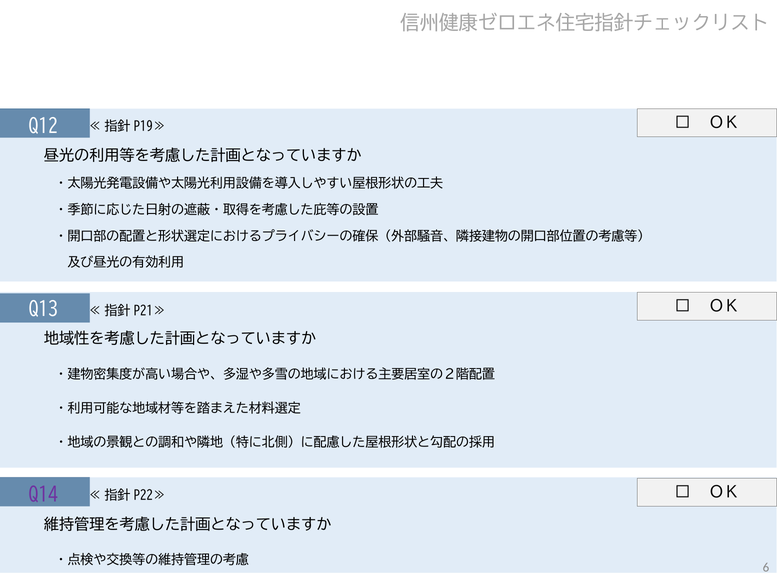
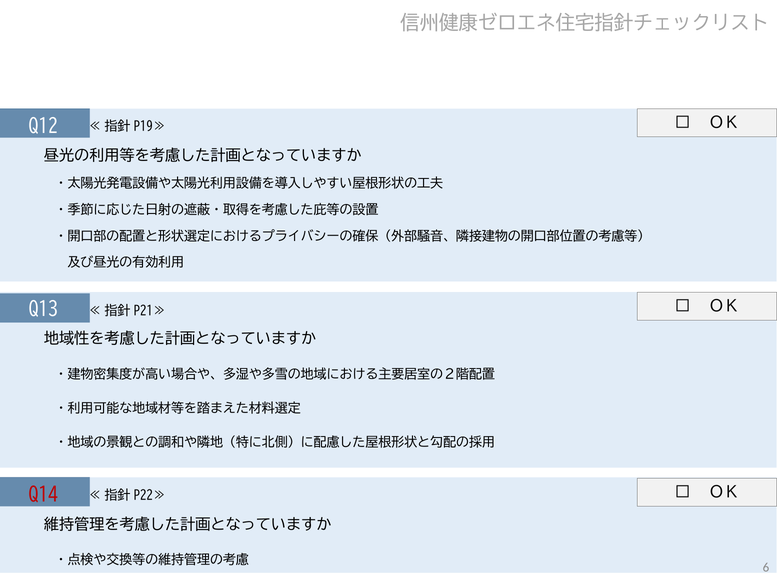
Q14 colour: purple -> red (43, 495)
